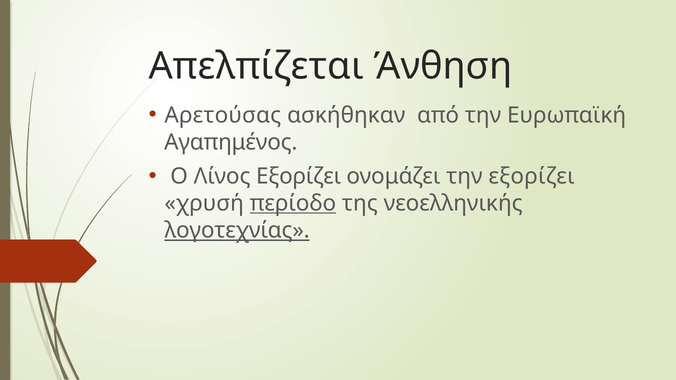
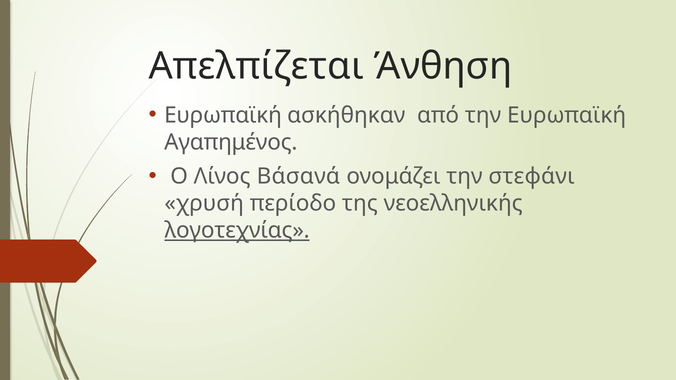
Αρετούσας: Αρετούσας -> Ευρωπαϊκή (223, 115)
Λίνος Εξορίζει: Εξορίζει -> Βάσανά (298, 176)
την εξορίζει: εξορίζει -> στεφάνι (532, 176)
περίοδο underline: present -> none (293, 203)
